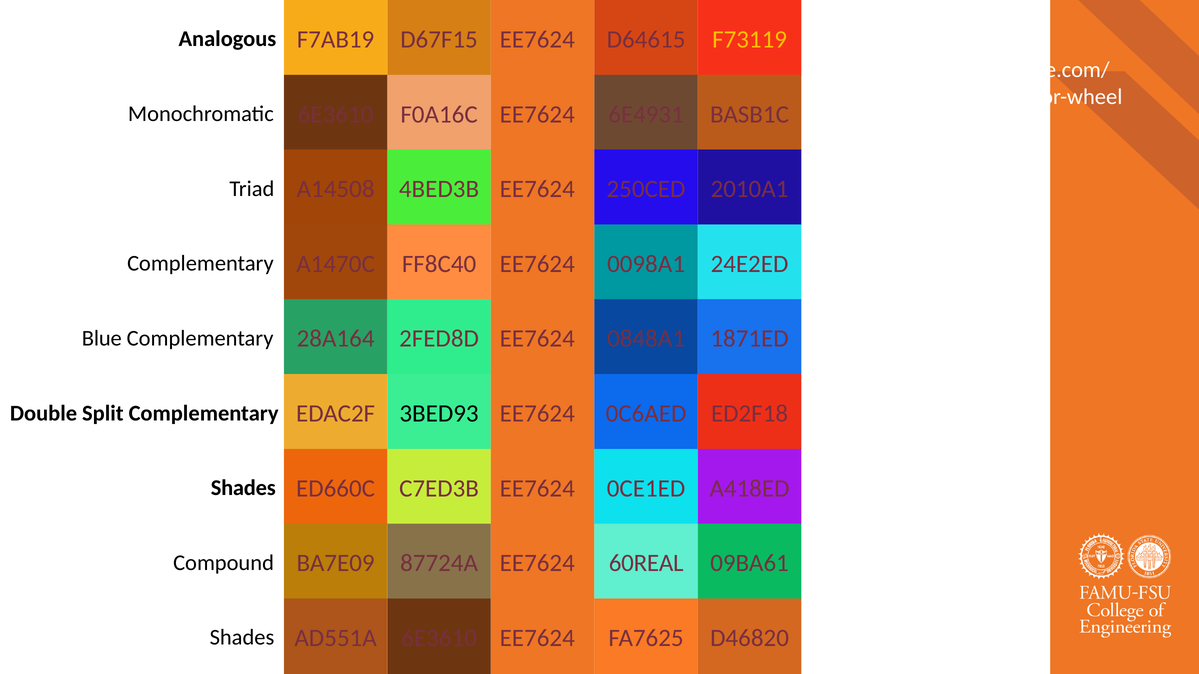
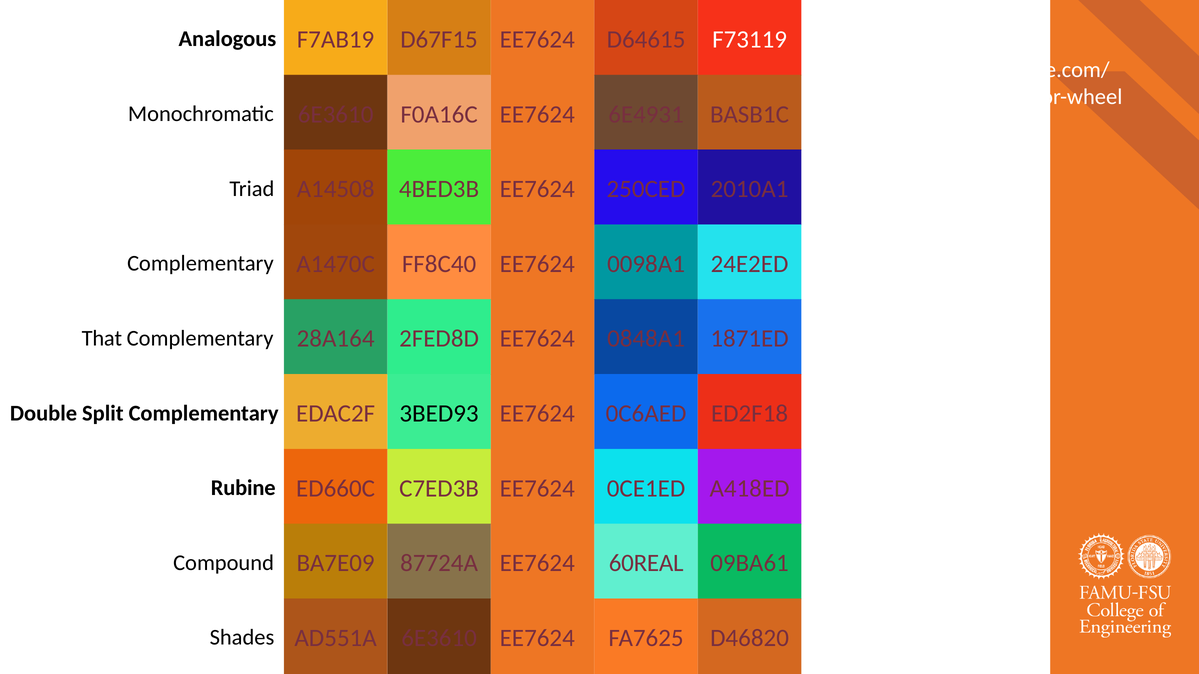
F73119 colour: yellow -> white (750, 40)
Blue: Blue -> That (102, 339)
Shades: Shades -> Rubine (243, 488)
